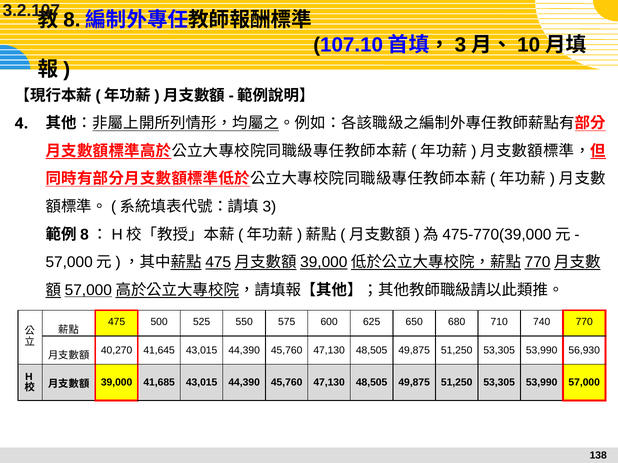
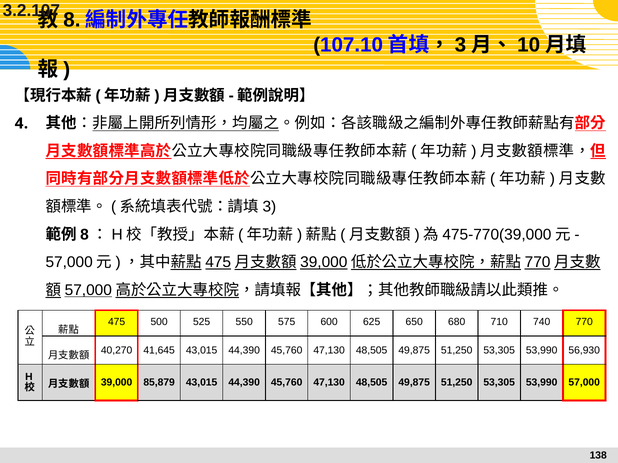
41,685: 41,685 -> 85,879 (159, 383)
